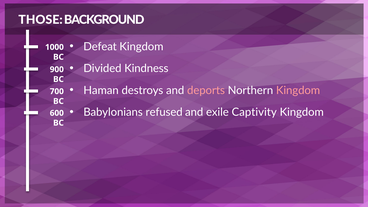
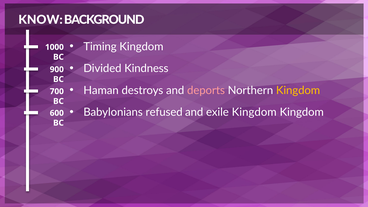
THOSE: THOSE -> KNOW (41, 20)
Defeat: Defeat -> Timing (100, 47)
Kingdom colour: pink -> yellow (298, 90)
exile Captivity: Captivity -> Kingdom (254, 112)
